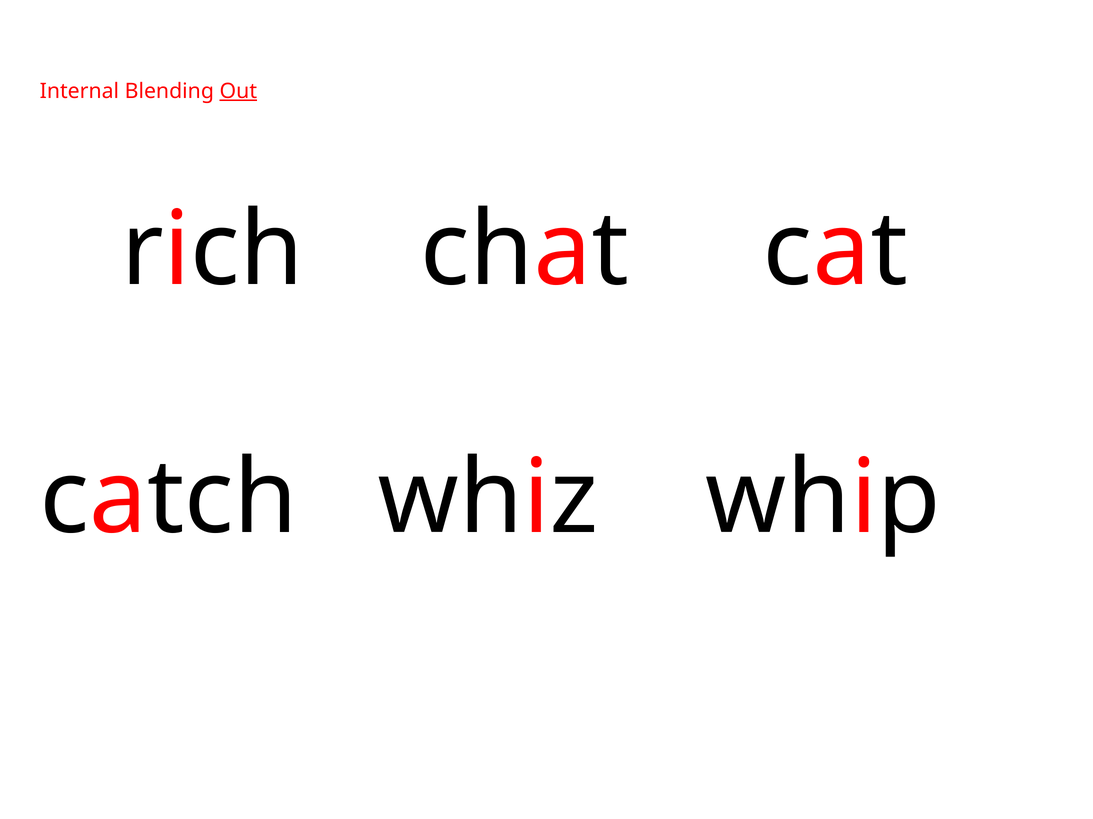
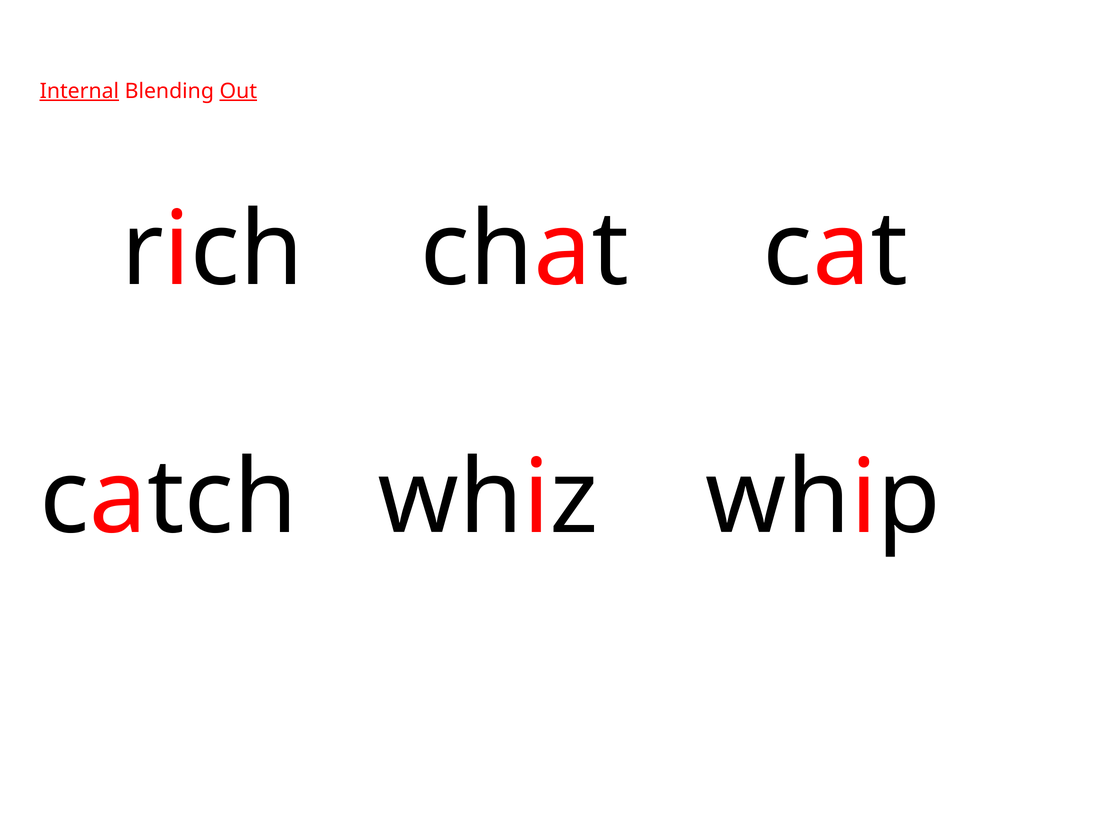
Internal underline: none -> present (79, 91)
